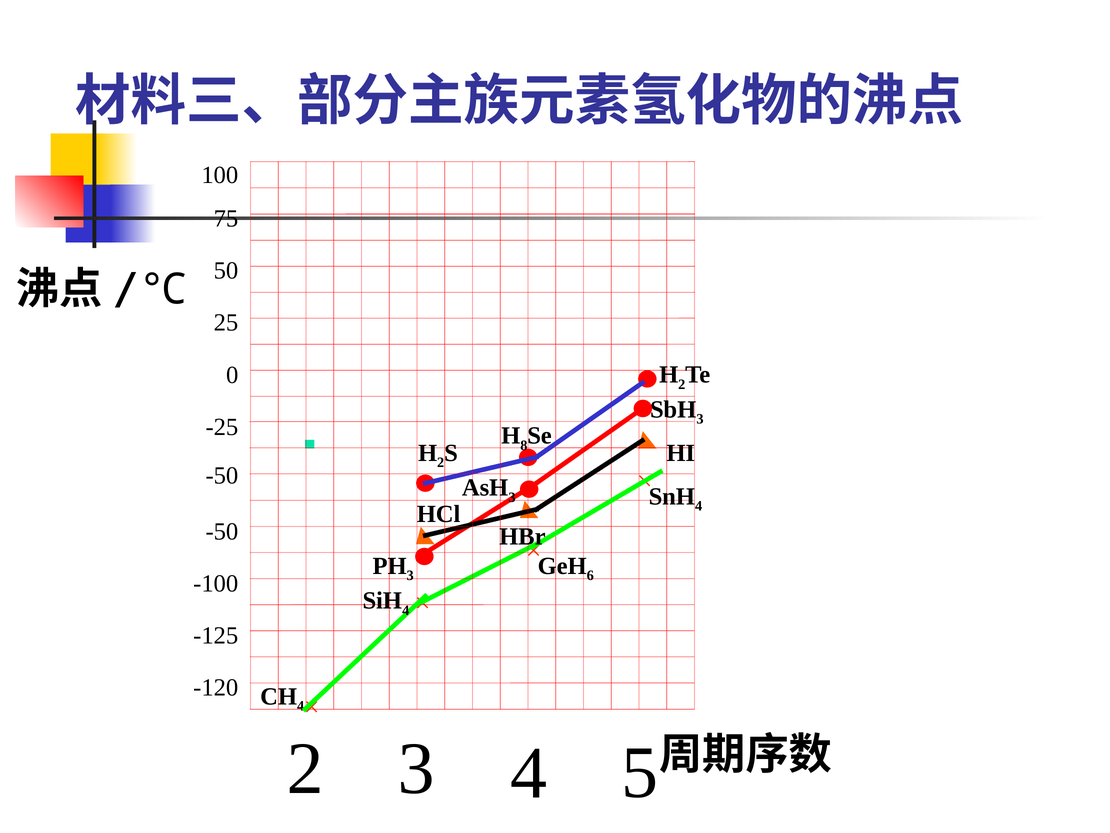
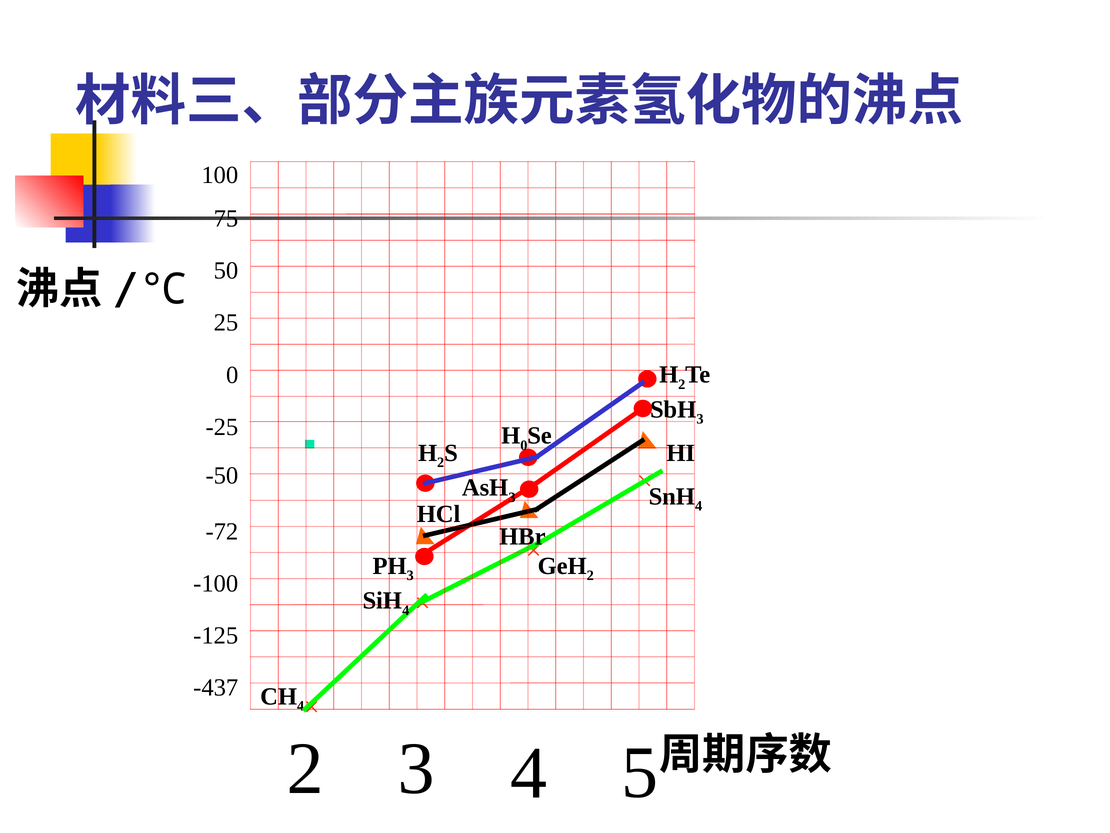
8: 8 -> 0 (524, 445)
-50: -50 -> -72 (222, 531)
6: 6 -> 2 (590, 575)
-120: -120 -> -437 (216, 687)
